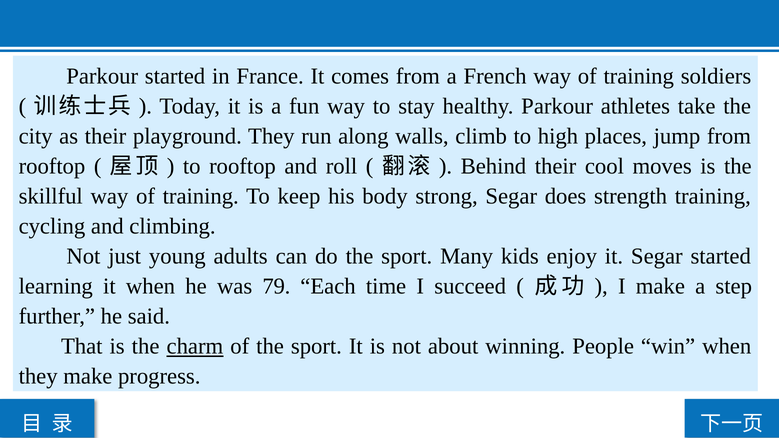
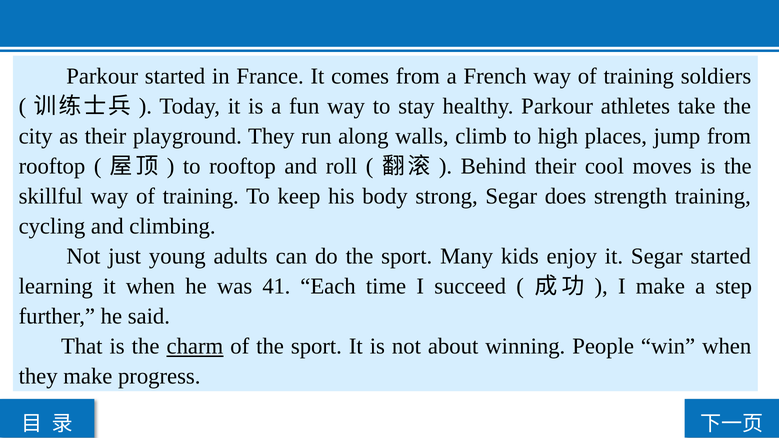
79: 79 -> 41 (276, 286)
